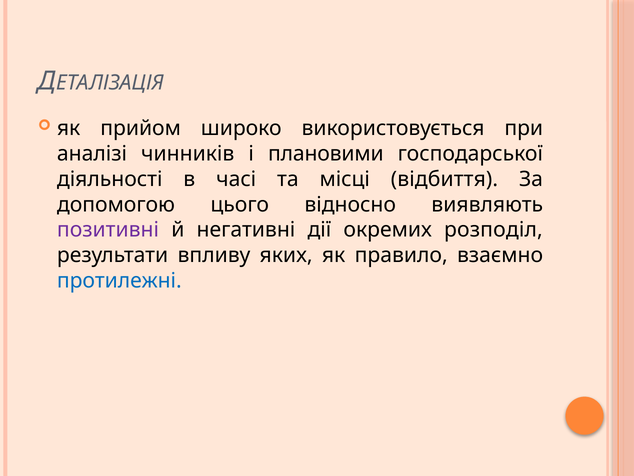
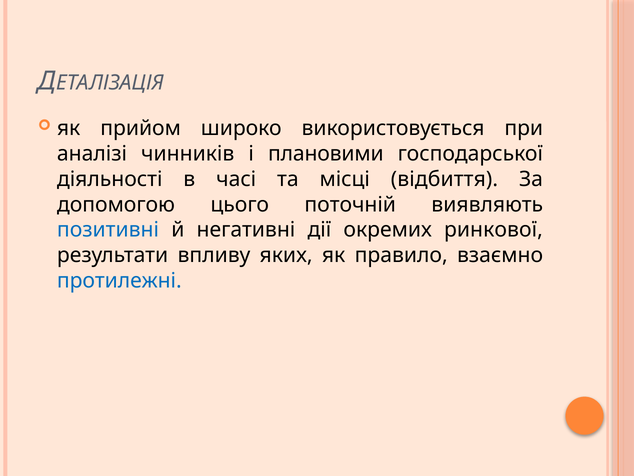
відносно: відносно -> поточній (350, 204)
позитивні colour: purple -> blue (108, 230)
розподіл: розподіл -> ринкової (493, 230)
